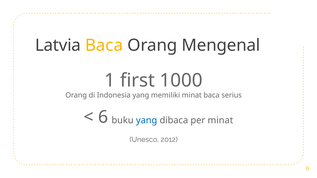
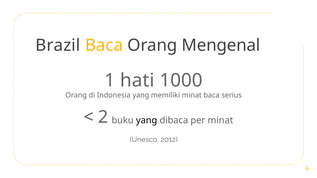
Latvia: Latvia -> Brazil (58, 45)
first: first -> hati (137, 81)
6: 6 -> 2 (103, 117)
yang colour: blue -> black (147, 121)
